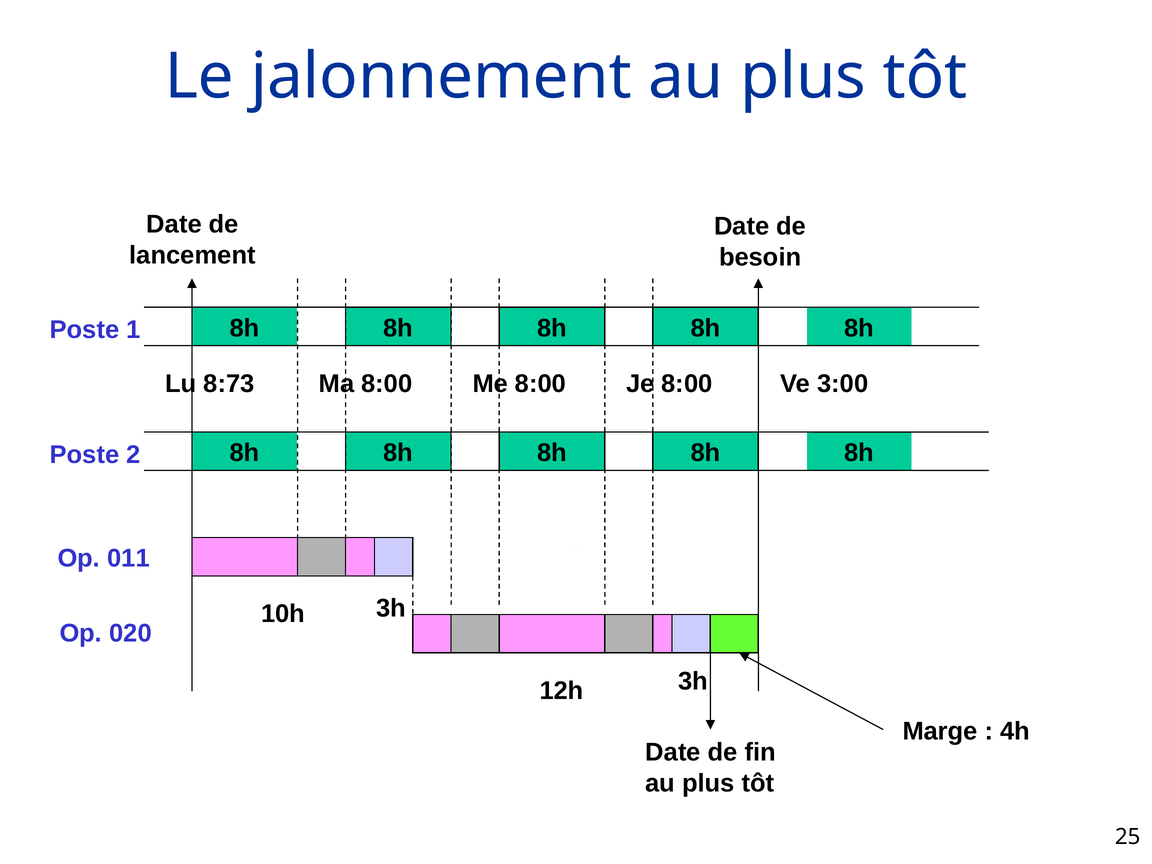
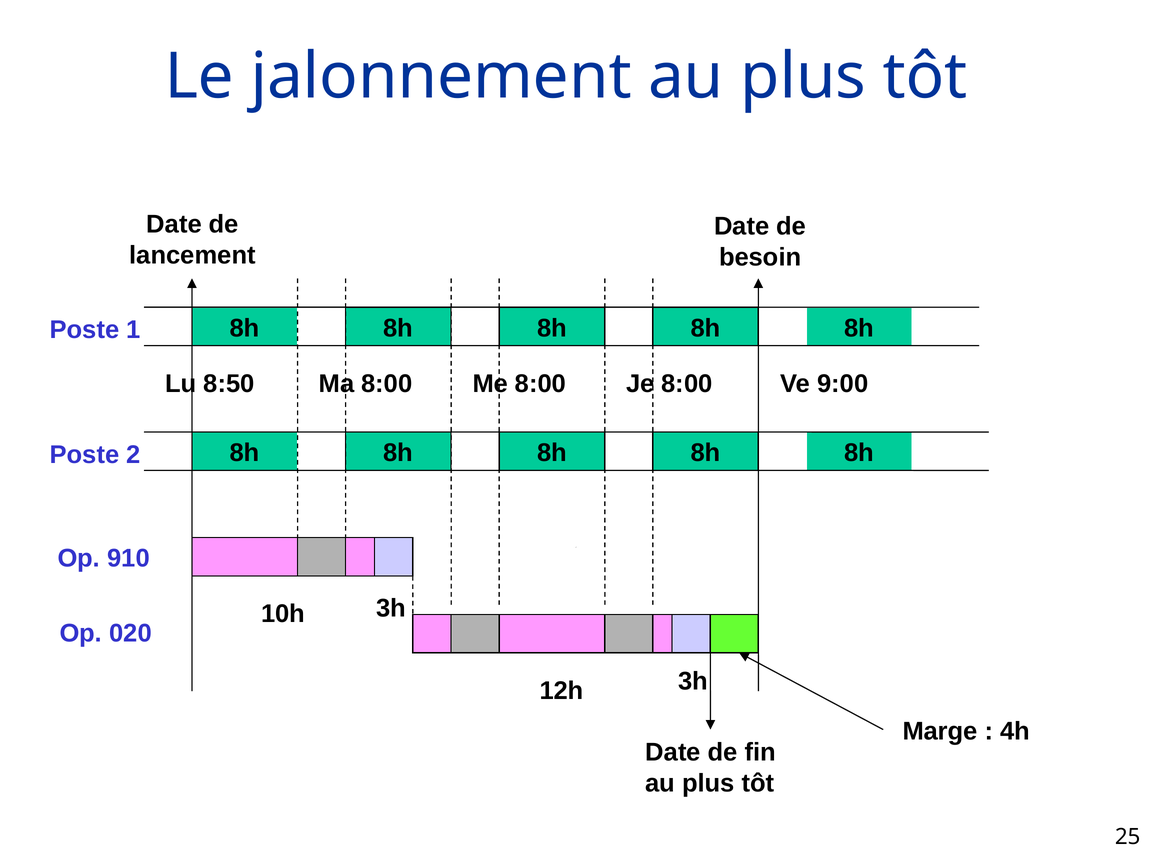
8:73: 8:73 -> 8:50 (229, 384)
3:00: 3:00 -> 9:00 (843, 384)
011: 011 -> 910 (128, 558)
